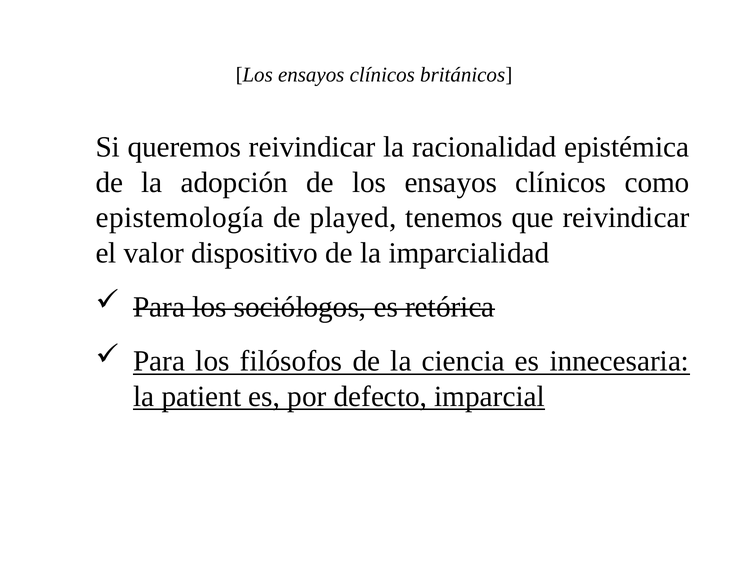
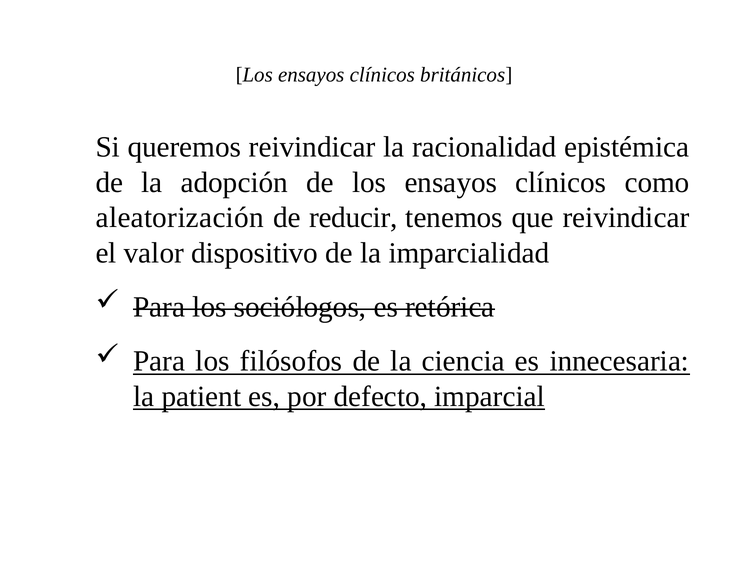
epistemología: epistemología -> aleatorización (180, 218)
played: played -> reducir (353, 218)
